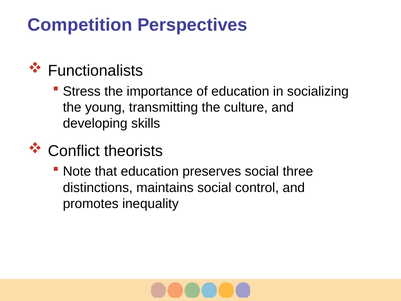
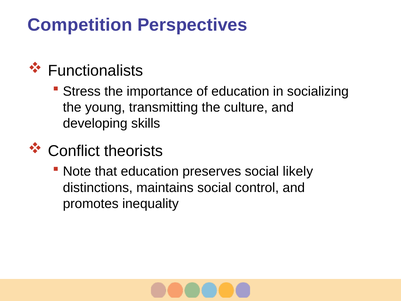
three: three -> likely (298, 171)
